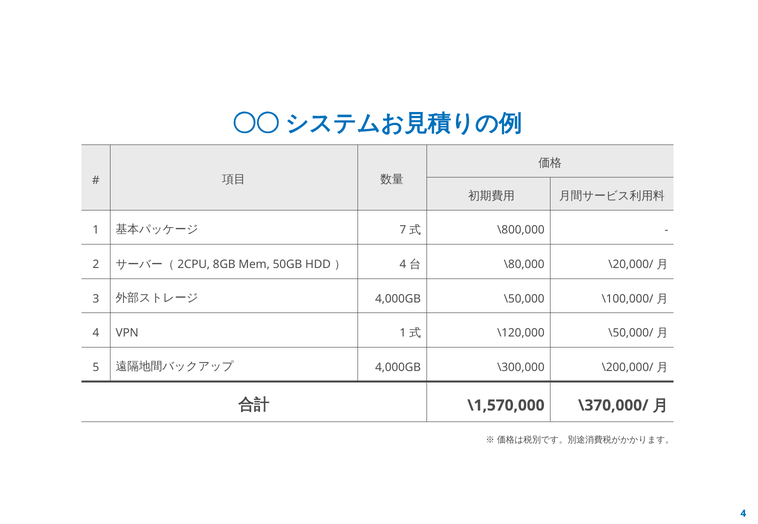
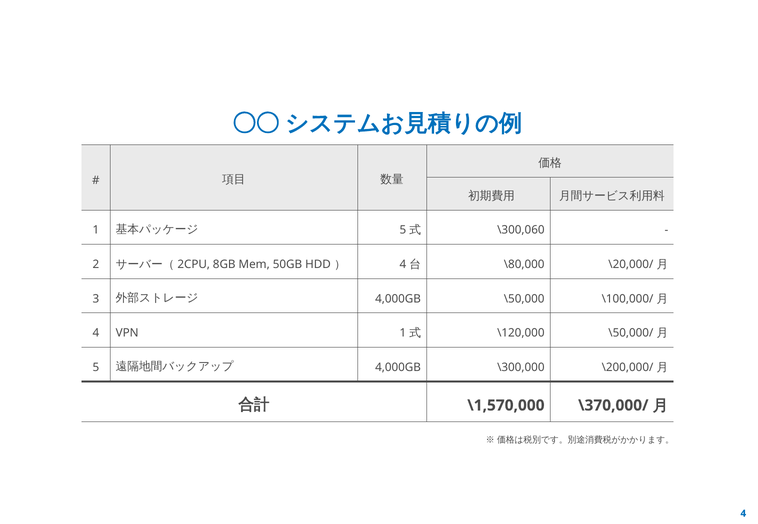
7: 7 -> 5 (403, 230)
\800,000: \800,000 -> \300,060 (521, 230)
